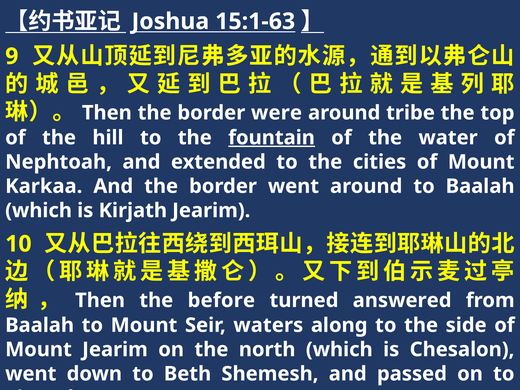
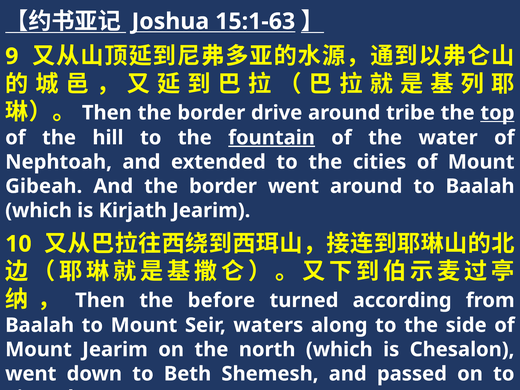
were: were -> drive (277, 113)
top underline: none -> present (497, 113)
Karkaa: Karkaa -> Gibeah (44, 186)
answered: answered -> according (402, 300)
